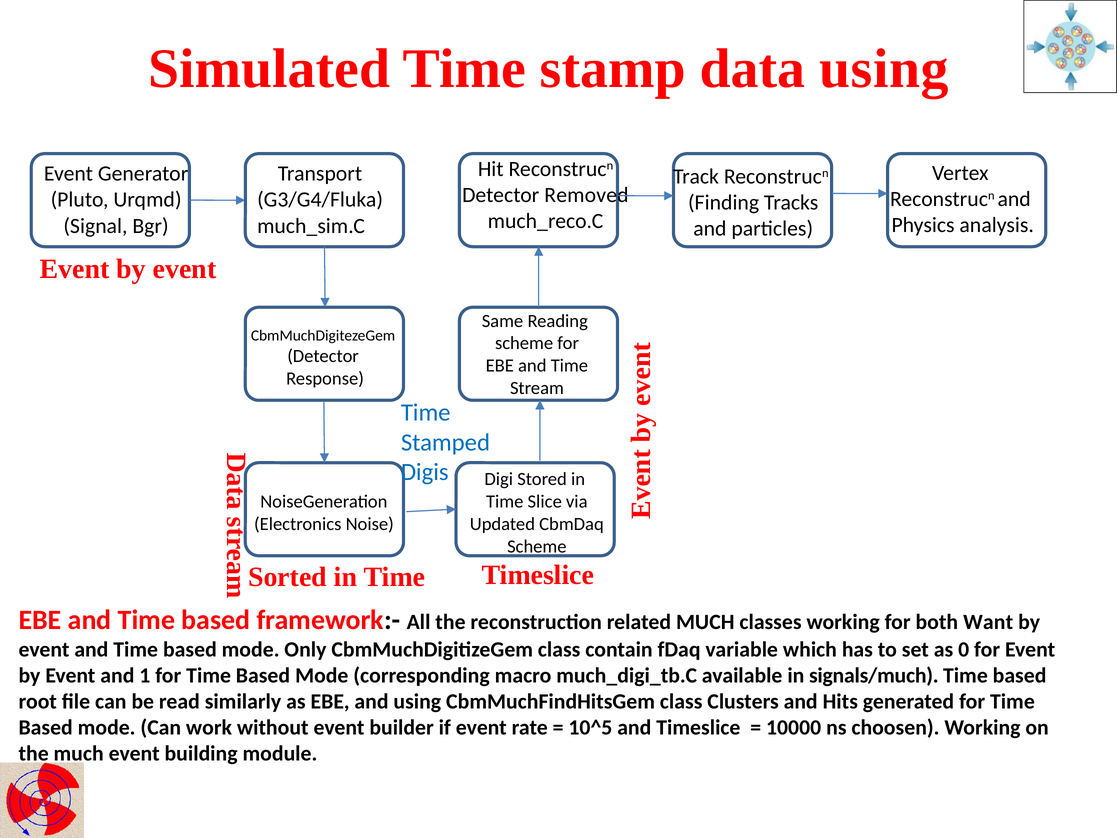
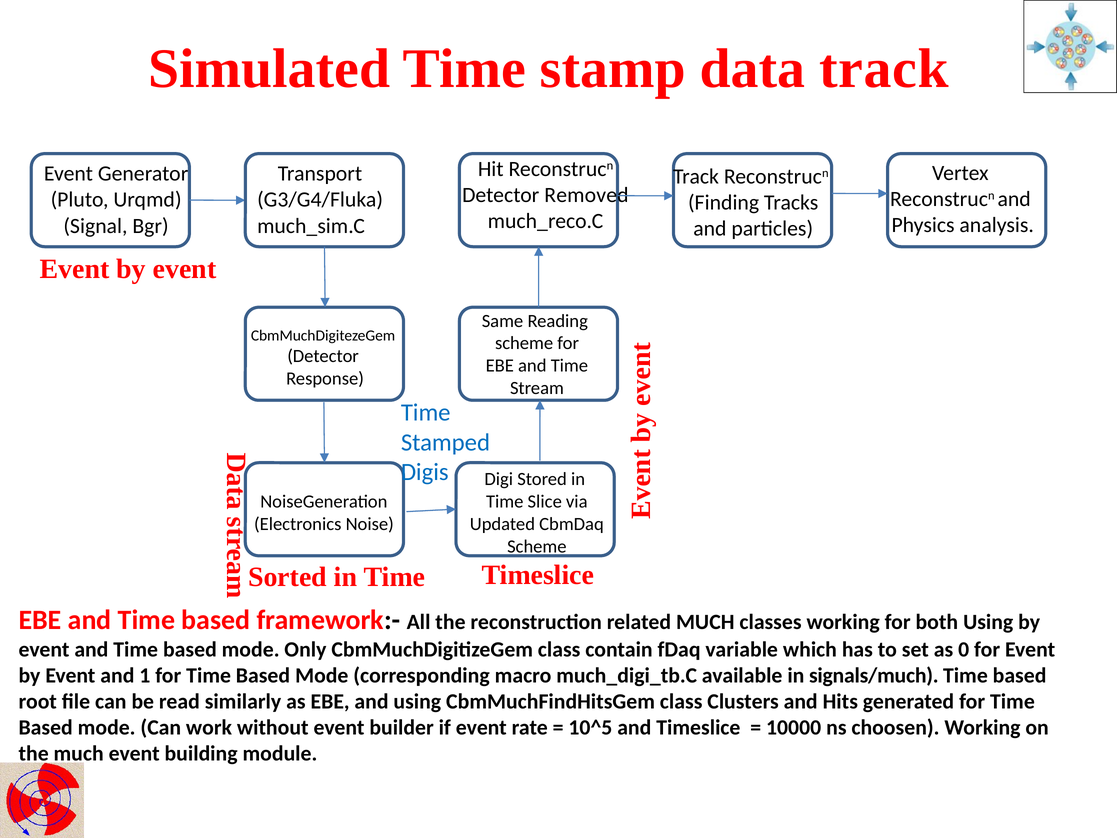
data using: using -> track (884, 69)
both Want: Want -> Using (988, 622)
